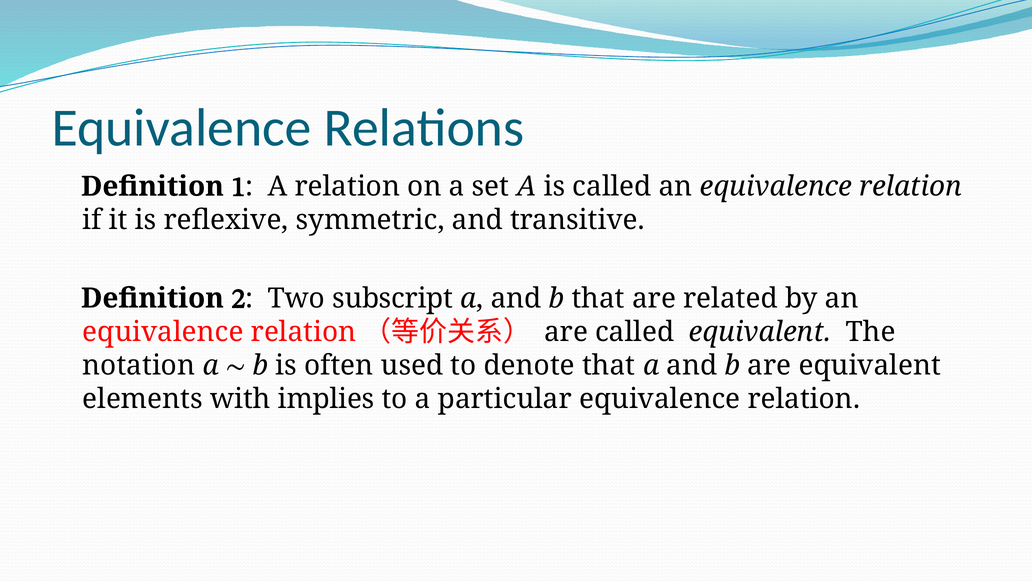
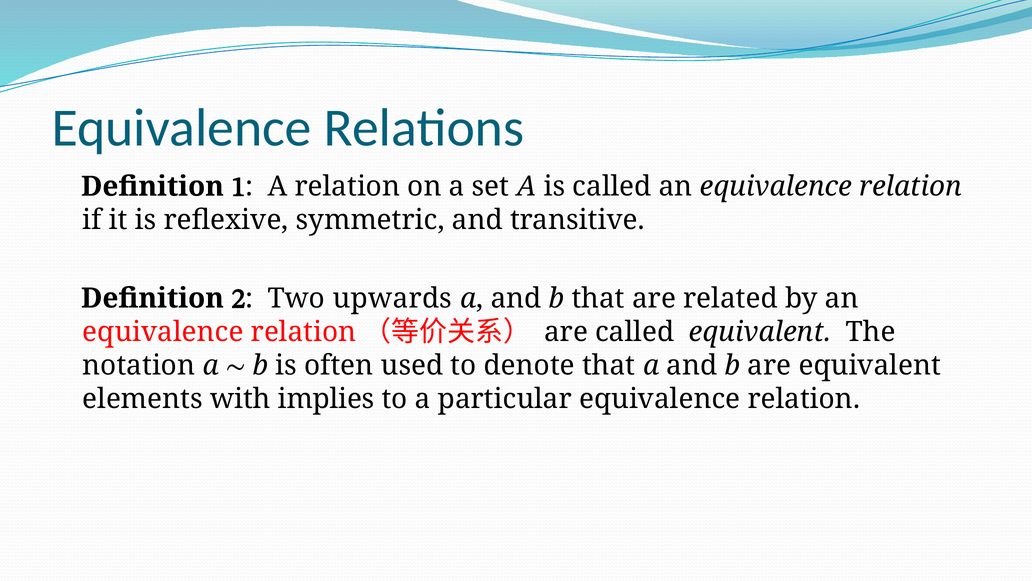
subscript: subscript -> upwards (392, 298)
